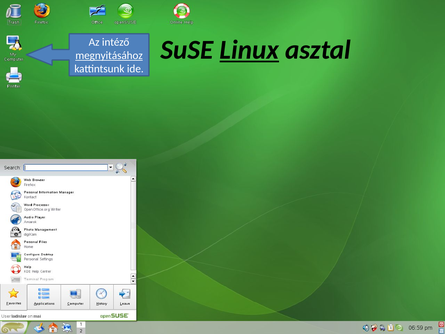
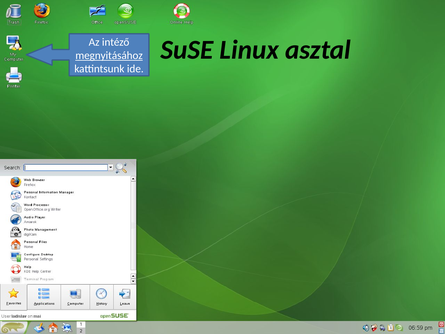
Linux underline: present -> none (249, 50)
